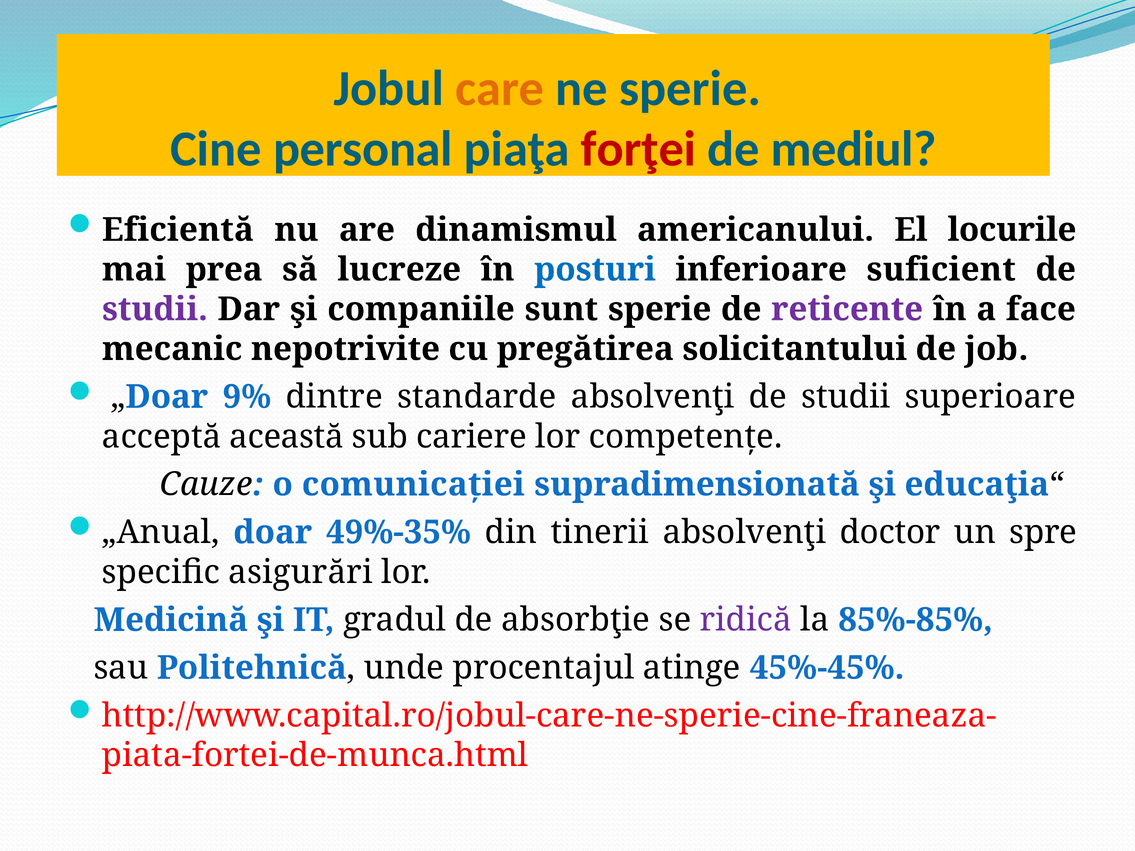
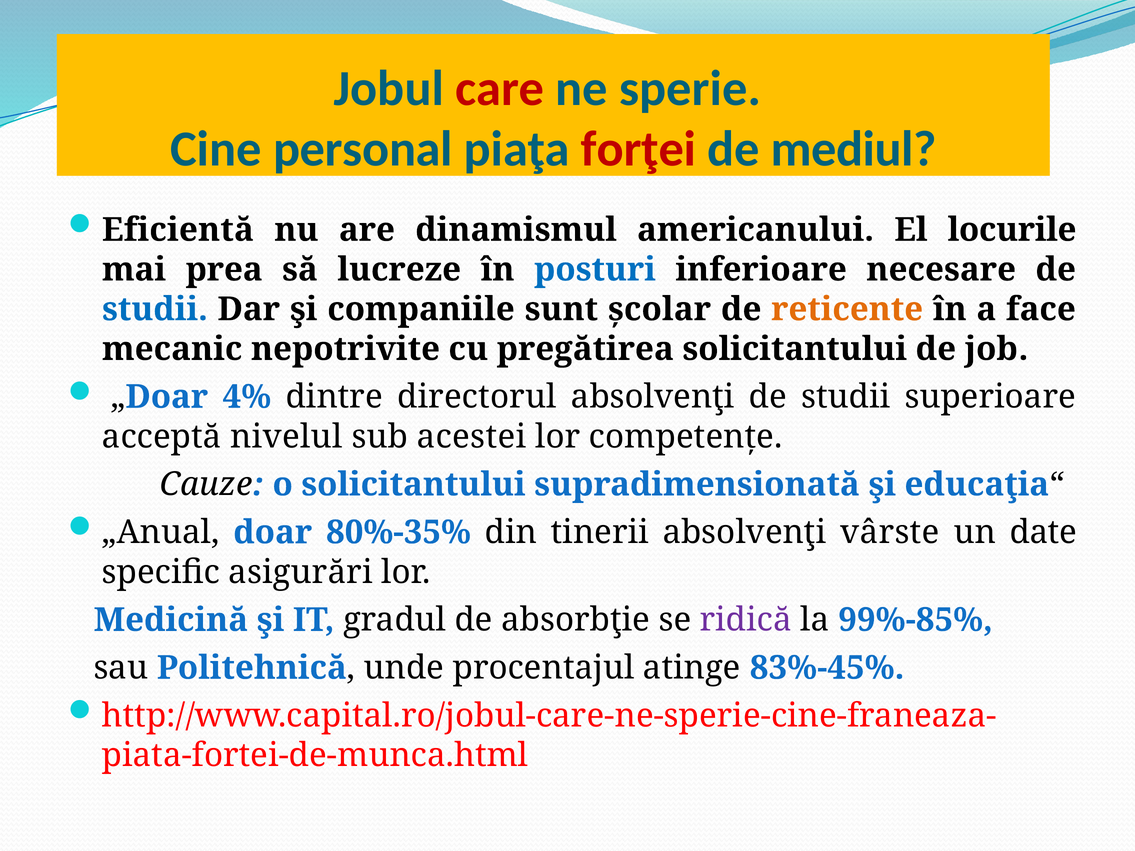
care colour: orange -> red (500, 89)
suficient: suficient -> necesare (941, 270)
studii colour: purple -> blue (155, 309)
sunt sperie: sperie -> școlar (659, 309)
reticente colour: purple -> orange (847, 309)
9%: 9% -> 4% (247, 397)
standarde: standarde -> directorul (477, 397)
această: această -> nivelul (286, 437)
cariere: cariere -> acestei (471, 437)
o comunicației: comunicației -> solicitantului (413, 485)
49%-35%: 49%-35% -> 80%-35% (398, 533)
doctor: doctor -> vârste (890, 533)
spre: spre -> date (1043, 533)
85%-85%: 85%-85% -> 99%-85% (916, 620)
45%-45%: 45%-45% -> 83%-45% (827, 668)
